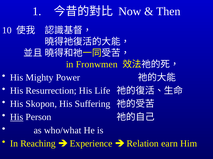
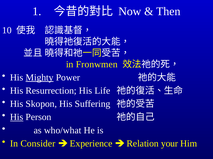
Mighty underline: none -> present (40, 78)
Reaching: Reaching -> Consider (38, 144)
earn: earn -> your (170, 144)
